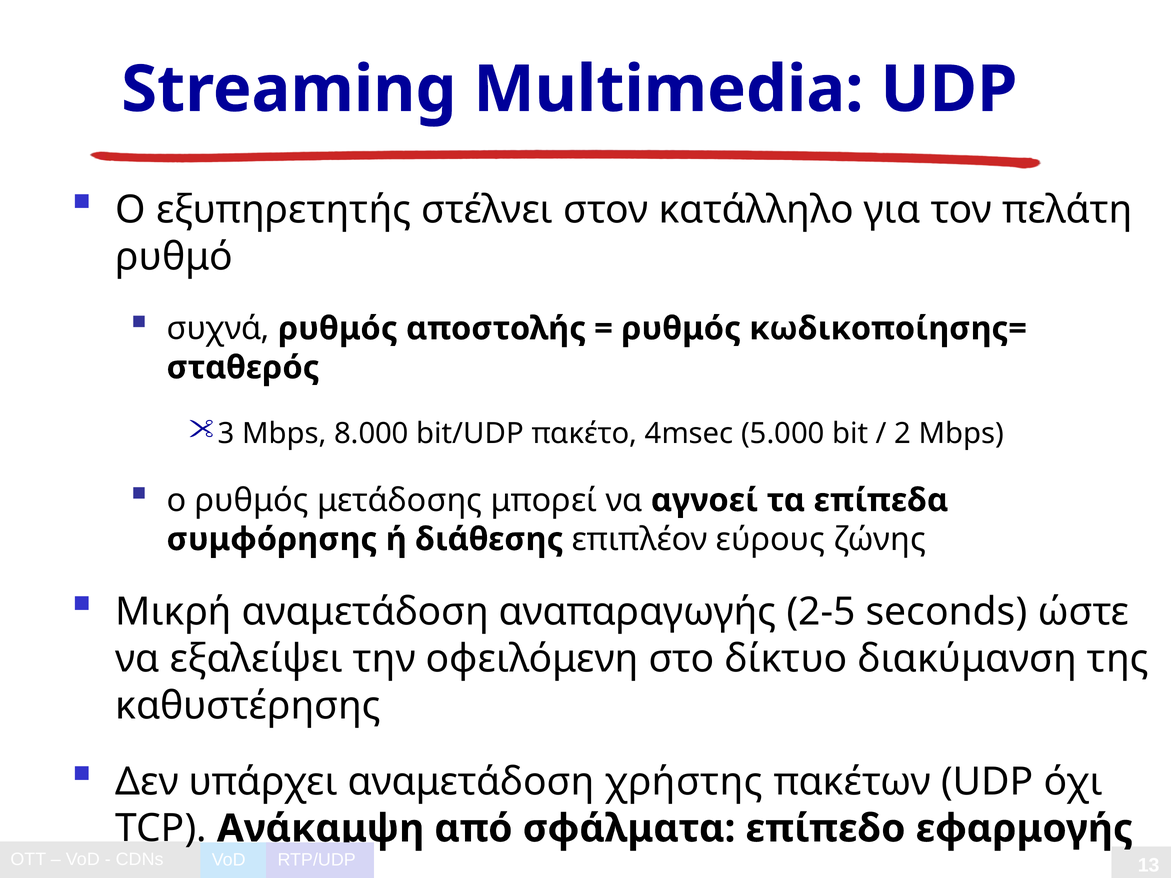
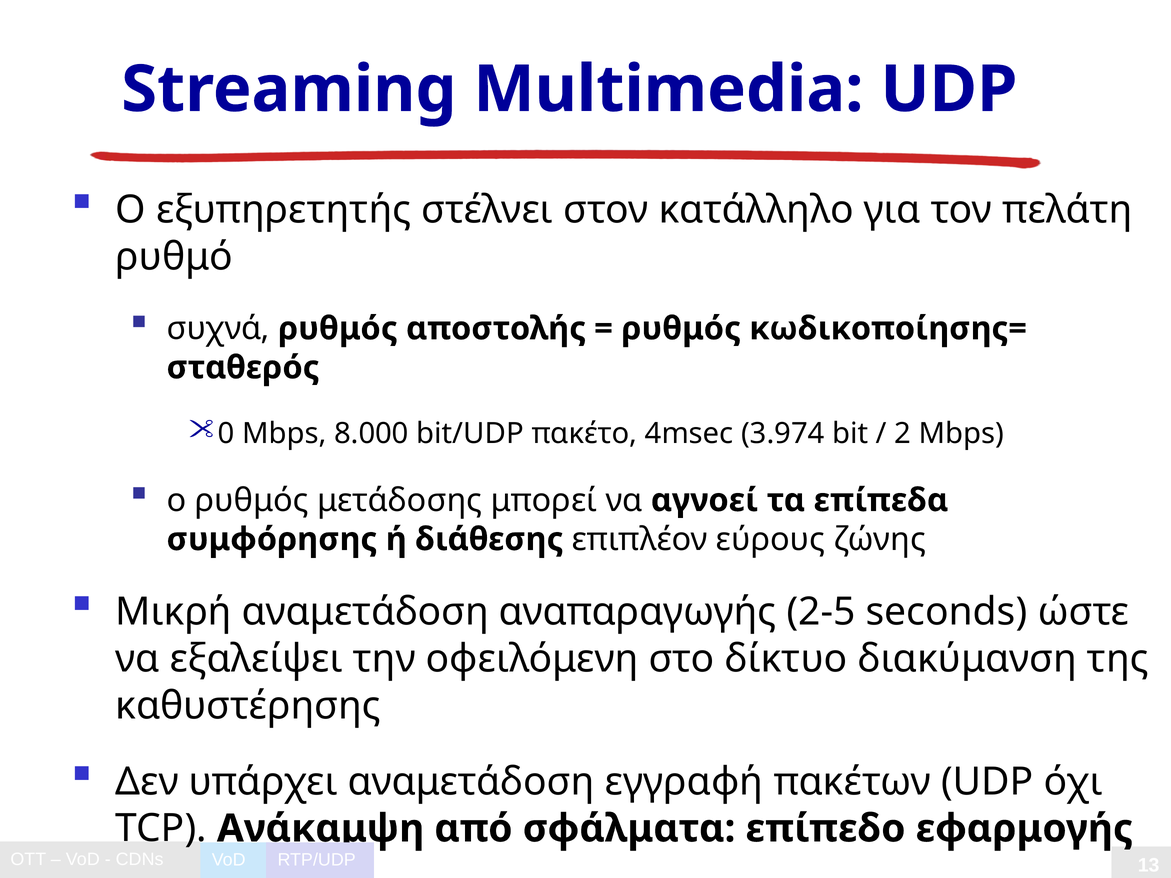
3: 3 -> 0 (226, 434)
5.000: 5.000 -> 3.974 (783, 434)
χρήστης: χρήστης -> εγγραφή (684, 782)
